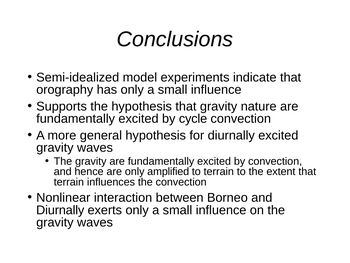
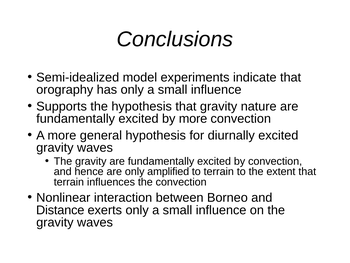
by cycle: cycle -> more (193, 118)
Diurnally: Diurnally -> Distance (60, 210)
